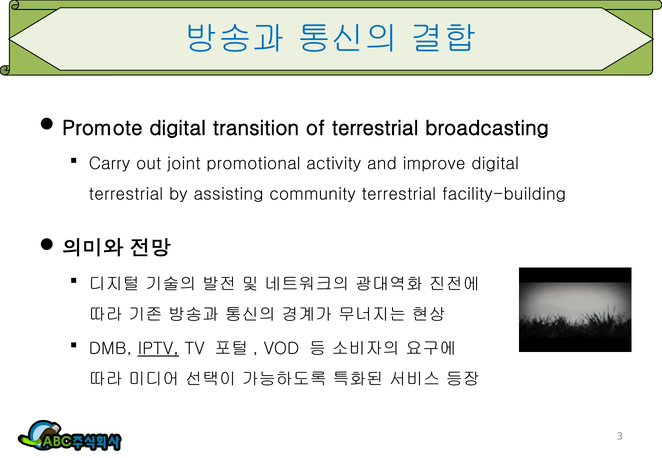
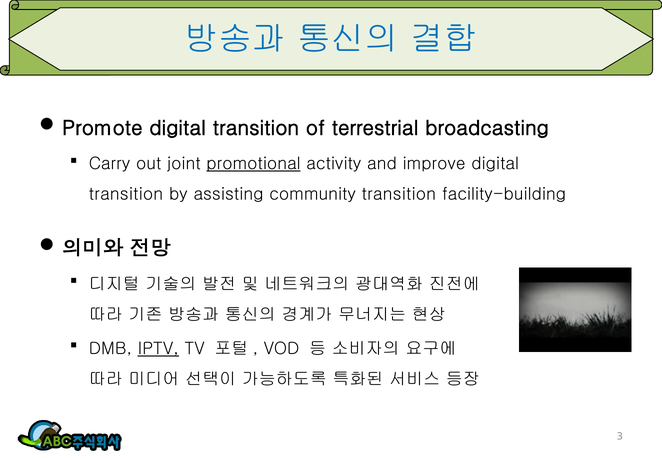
promotional underline: none -> present (253, 164)
terrestrial: terrestrial -> transition (126, 194)
community terrestrial: terrestrial -> transition (399, 194)
